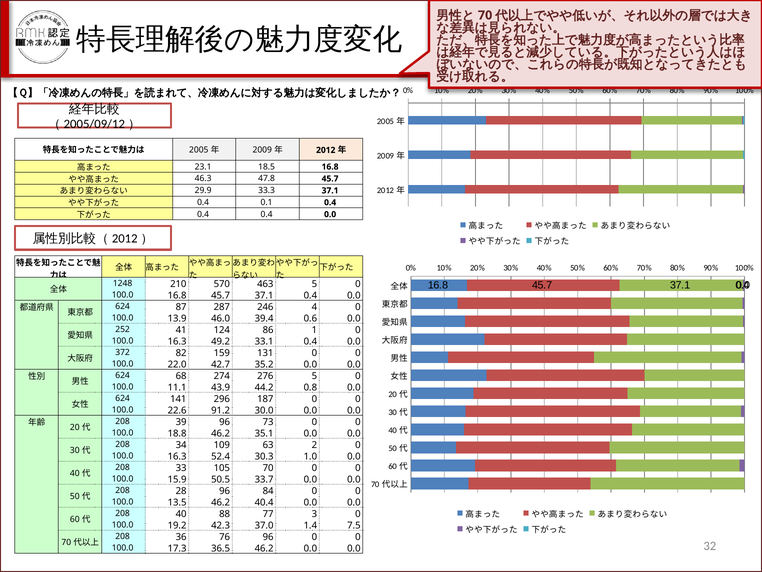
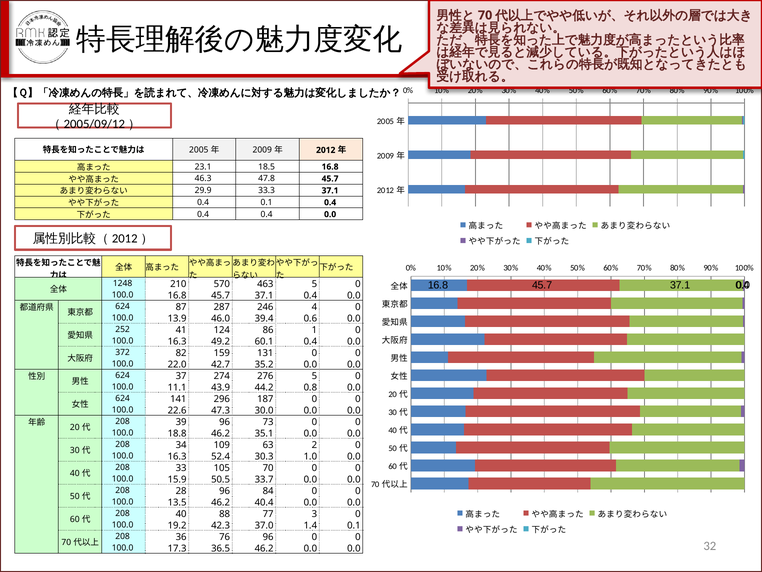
33.1: 33.1 -> 60.1 (264, 341)
68: 68 -> 37 (181, 376)
91.2: 91.2 -> 47.3 (221, 410)
1.4 7.5: 7.5 -> 0.1 (354, 525)
